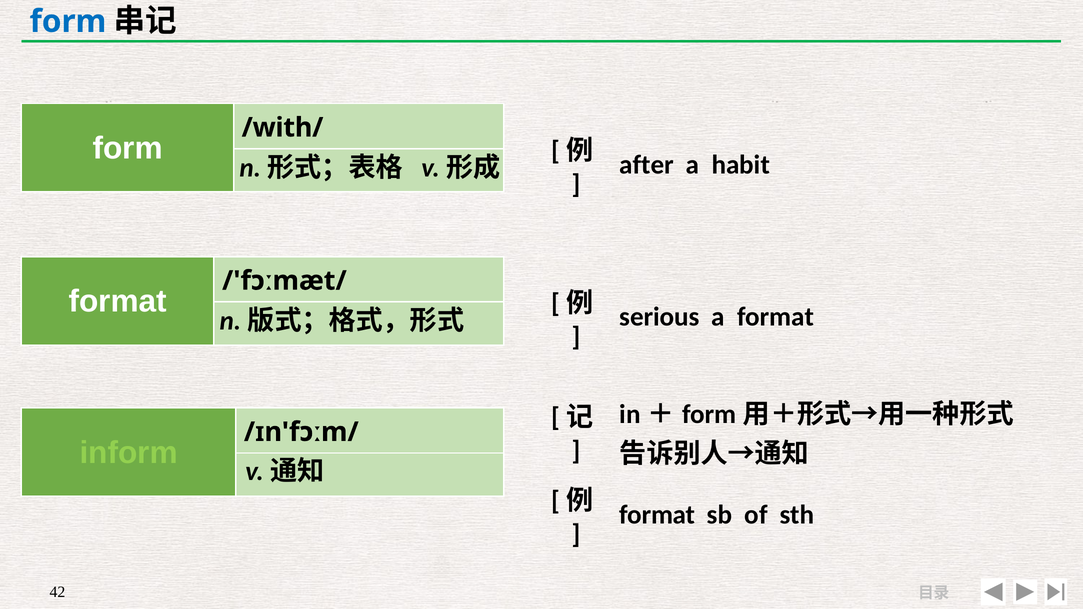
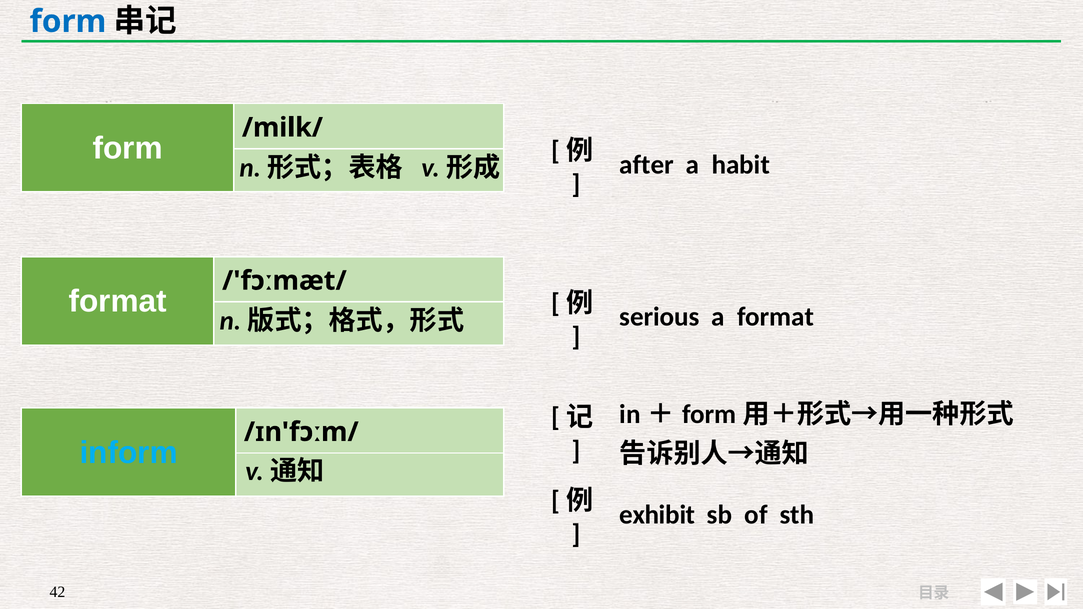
/with/: /with/ -> /milk/ (282, 128)
inform colour: light green -> light blue (129, 453)
format: format -> exhibit (657, 515)
